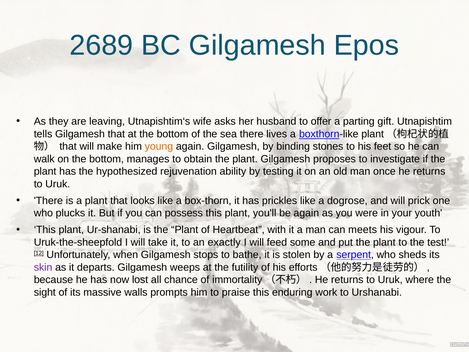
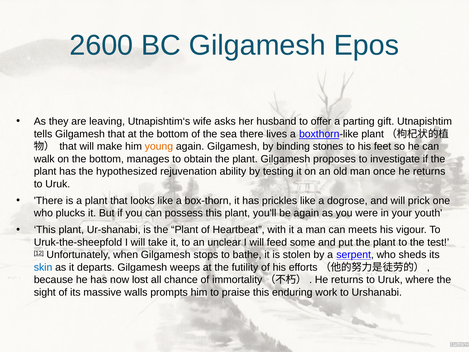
2689: 2689 -> 2600 (101, 45)
exactly: exactly -> unclear (224, 242)
skin colour: purple -> blue (43, 267)
